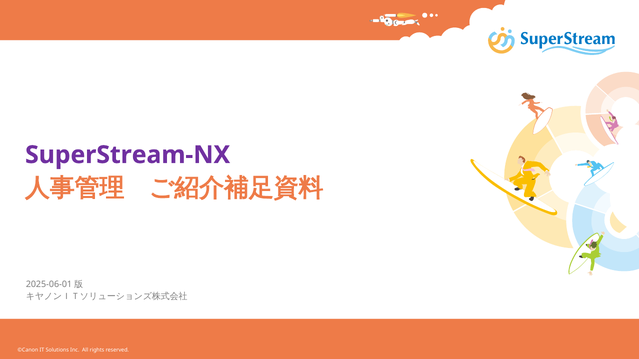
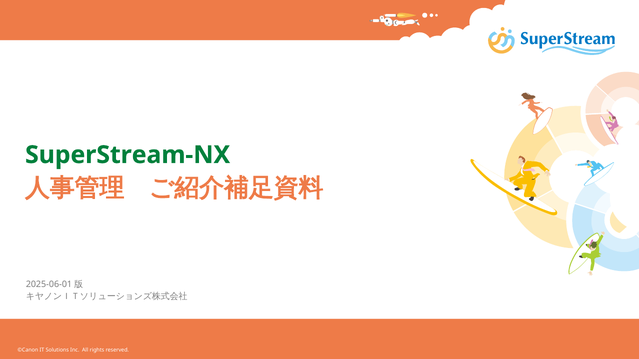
SuperStream-NX colour: purple -> green (128, 155)
